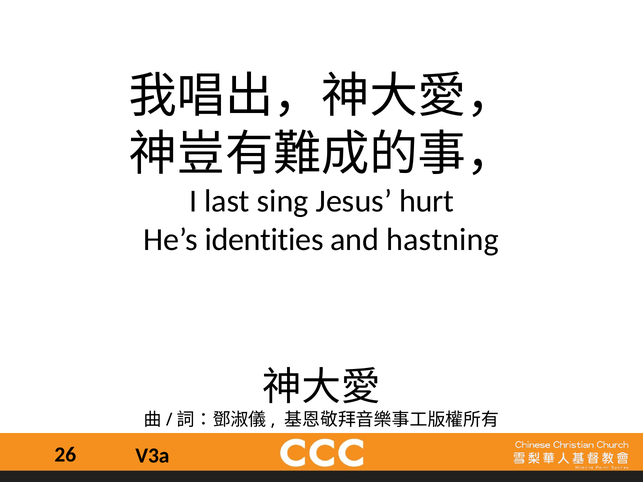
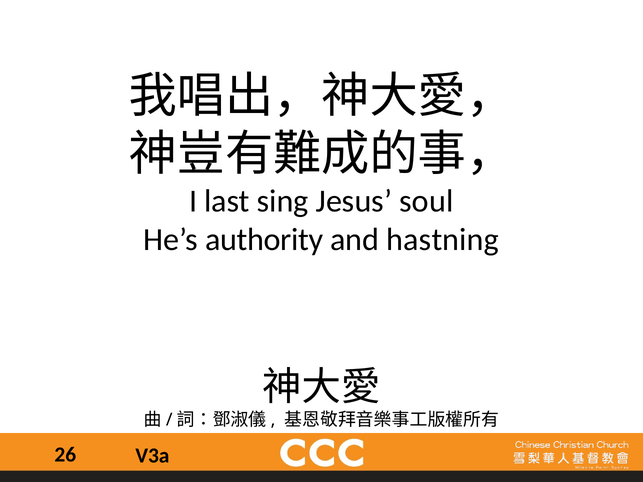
hurt: hurt -> soul (426, 201)
identities: identities -> authority (264, 240)
